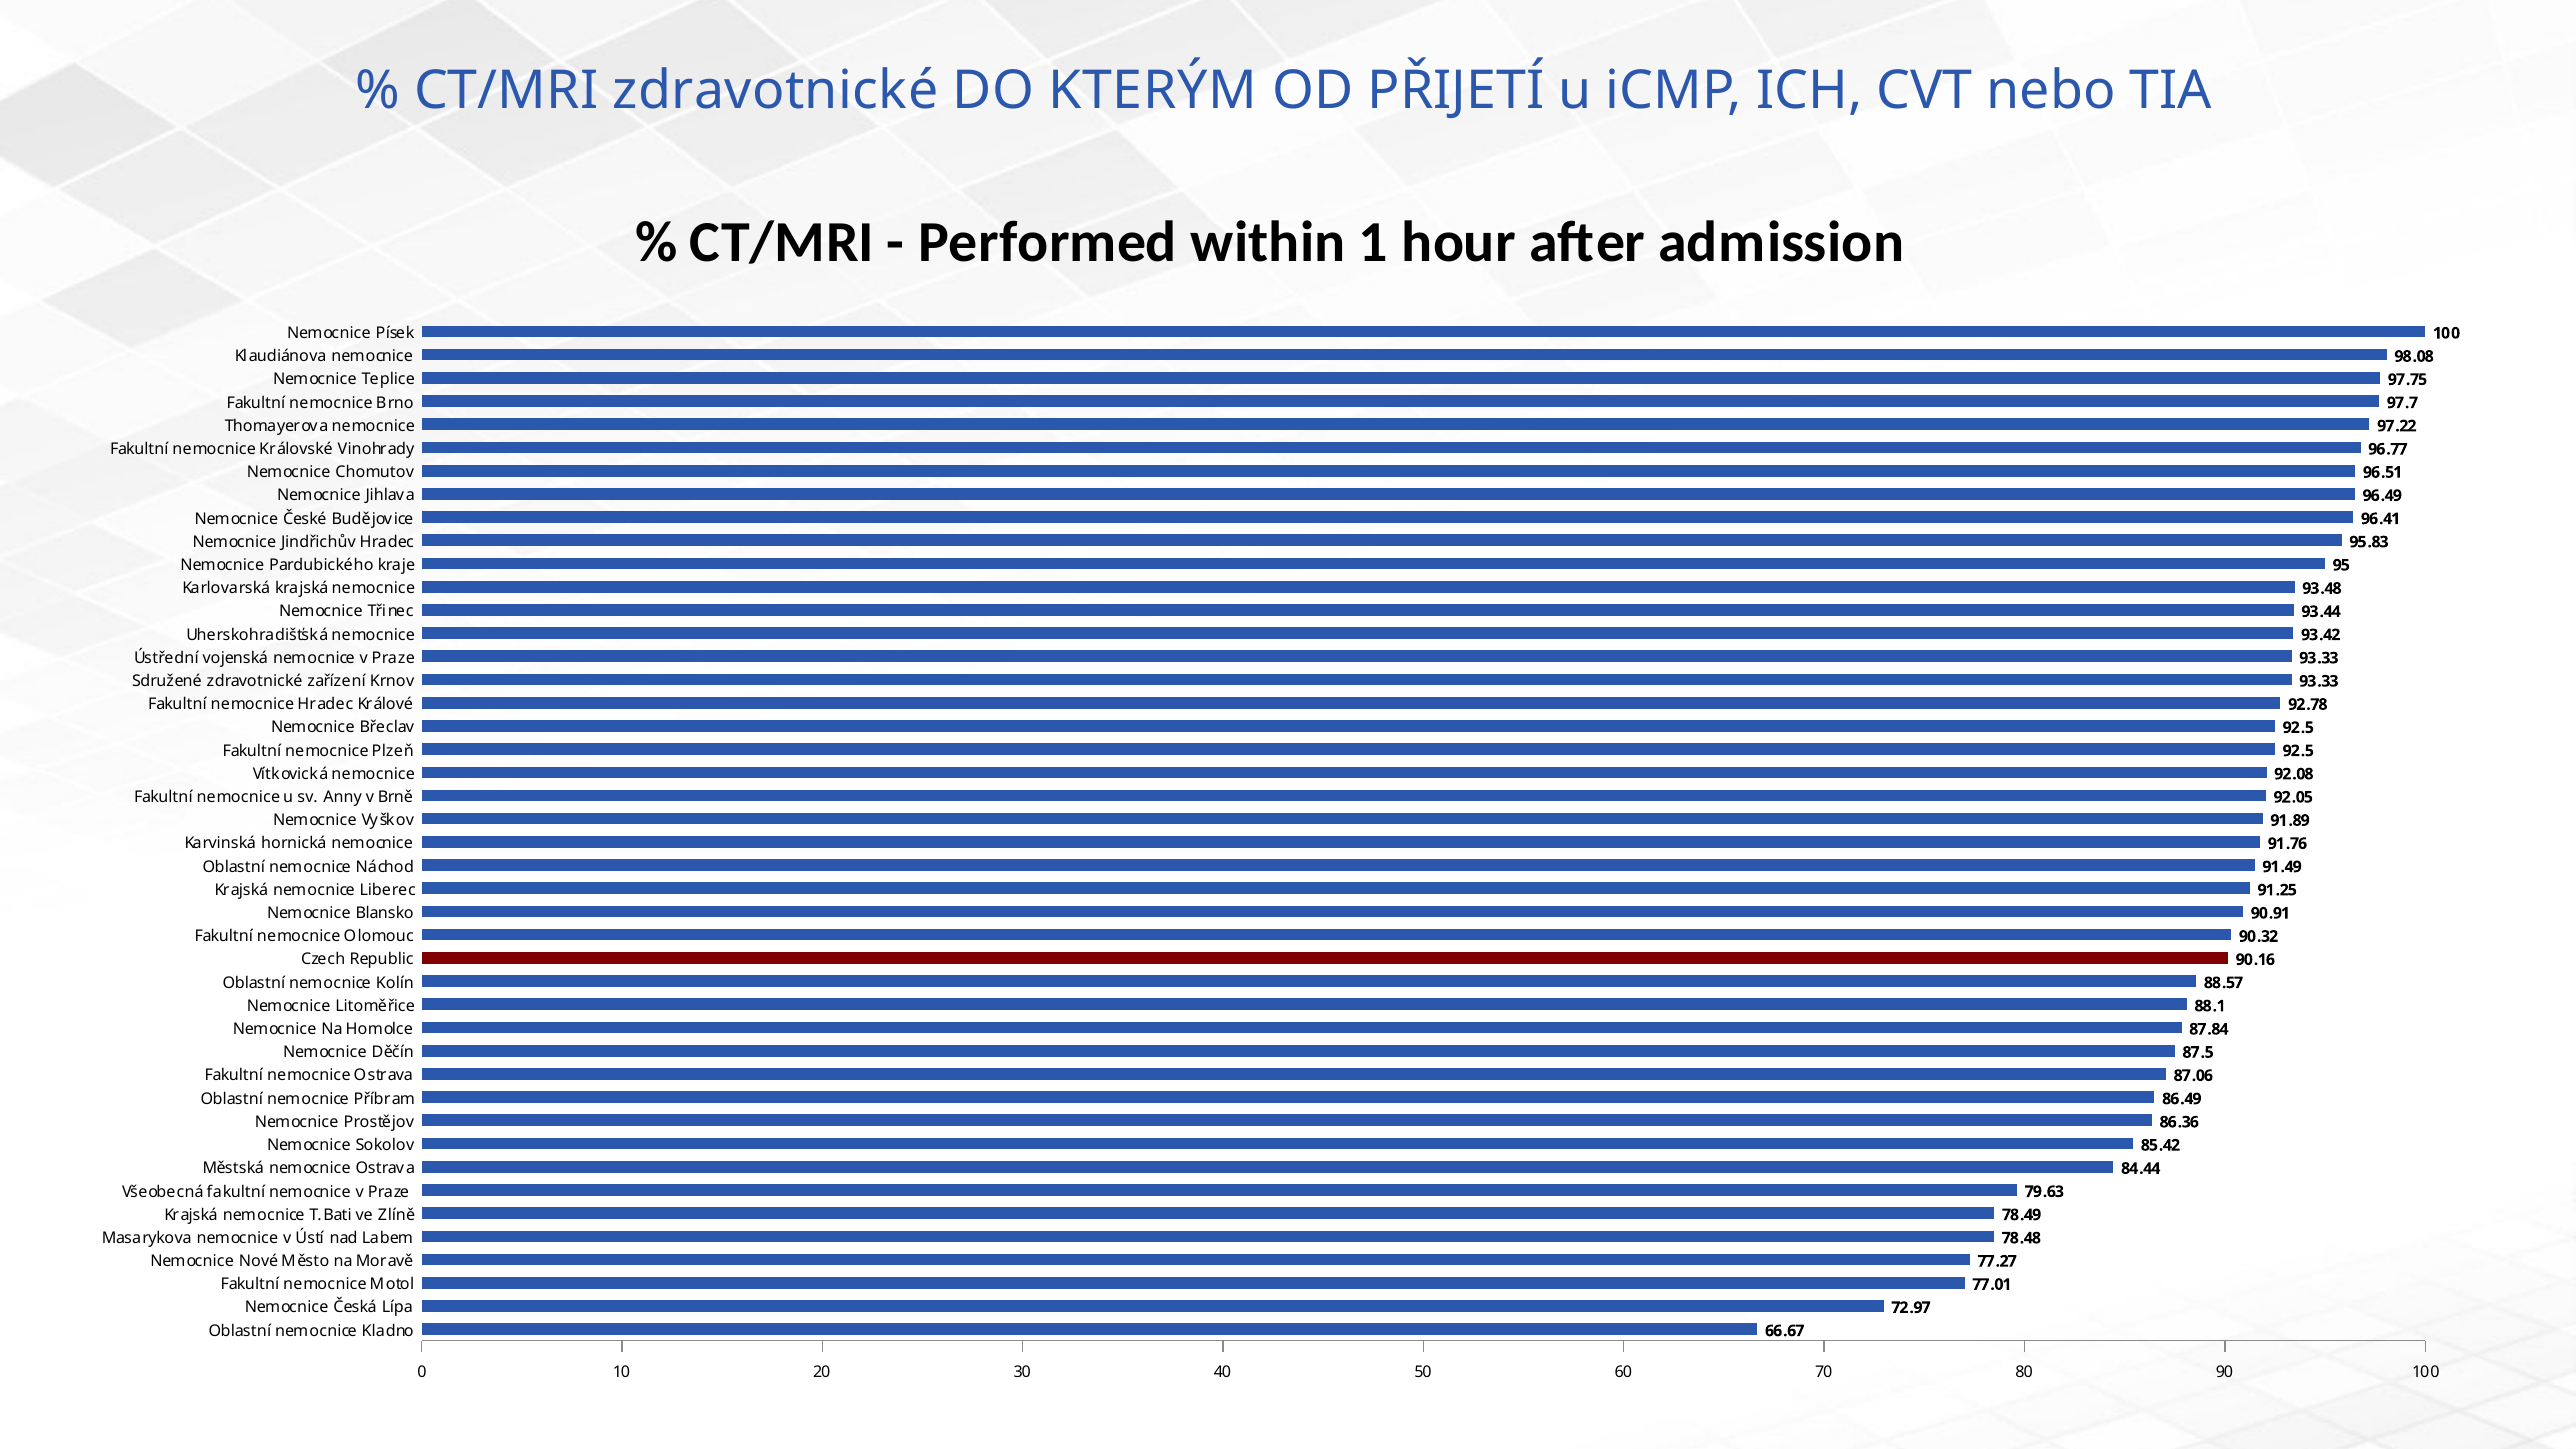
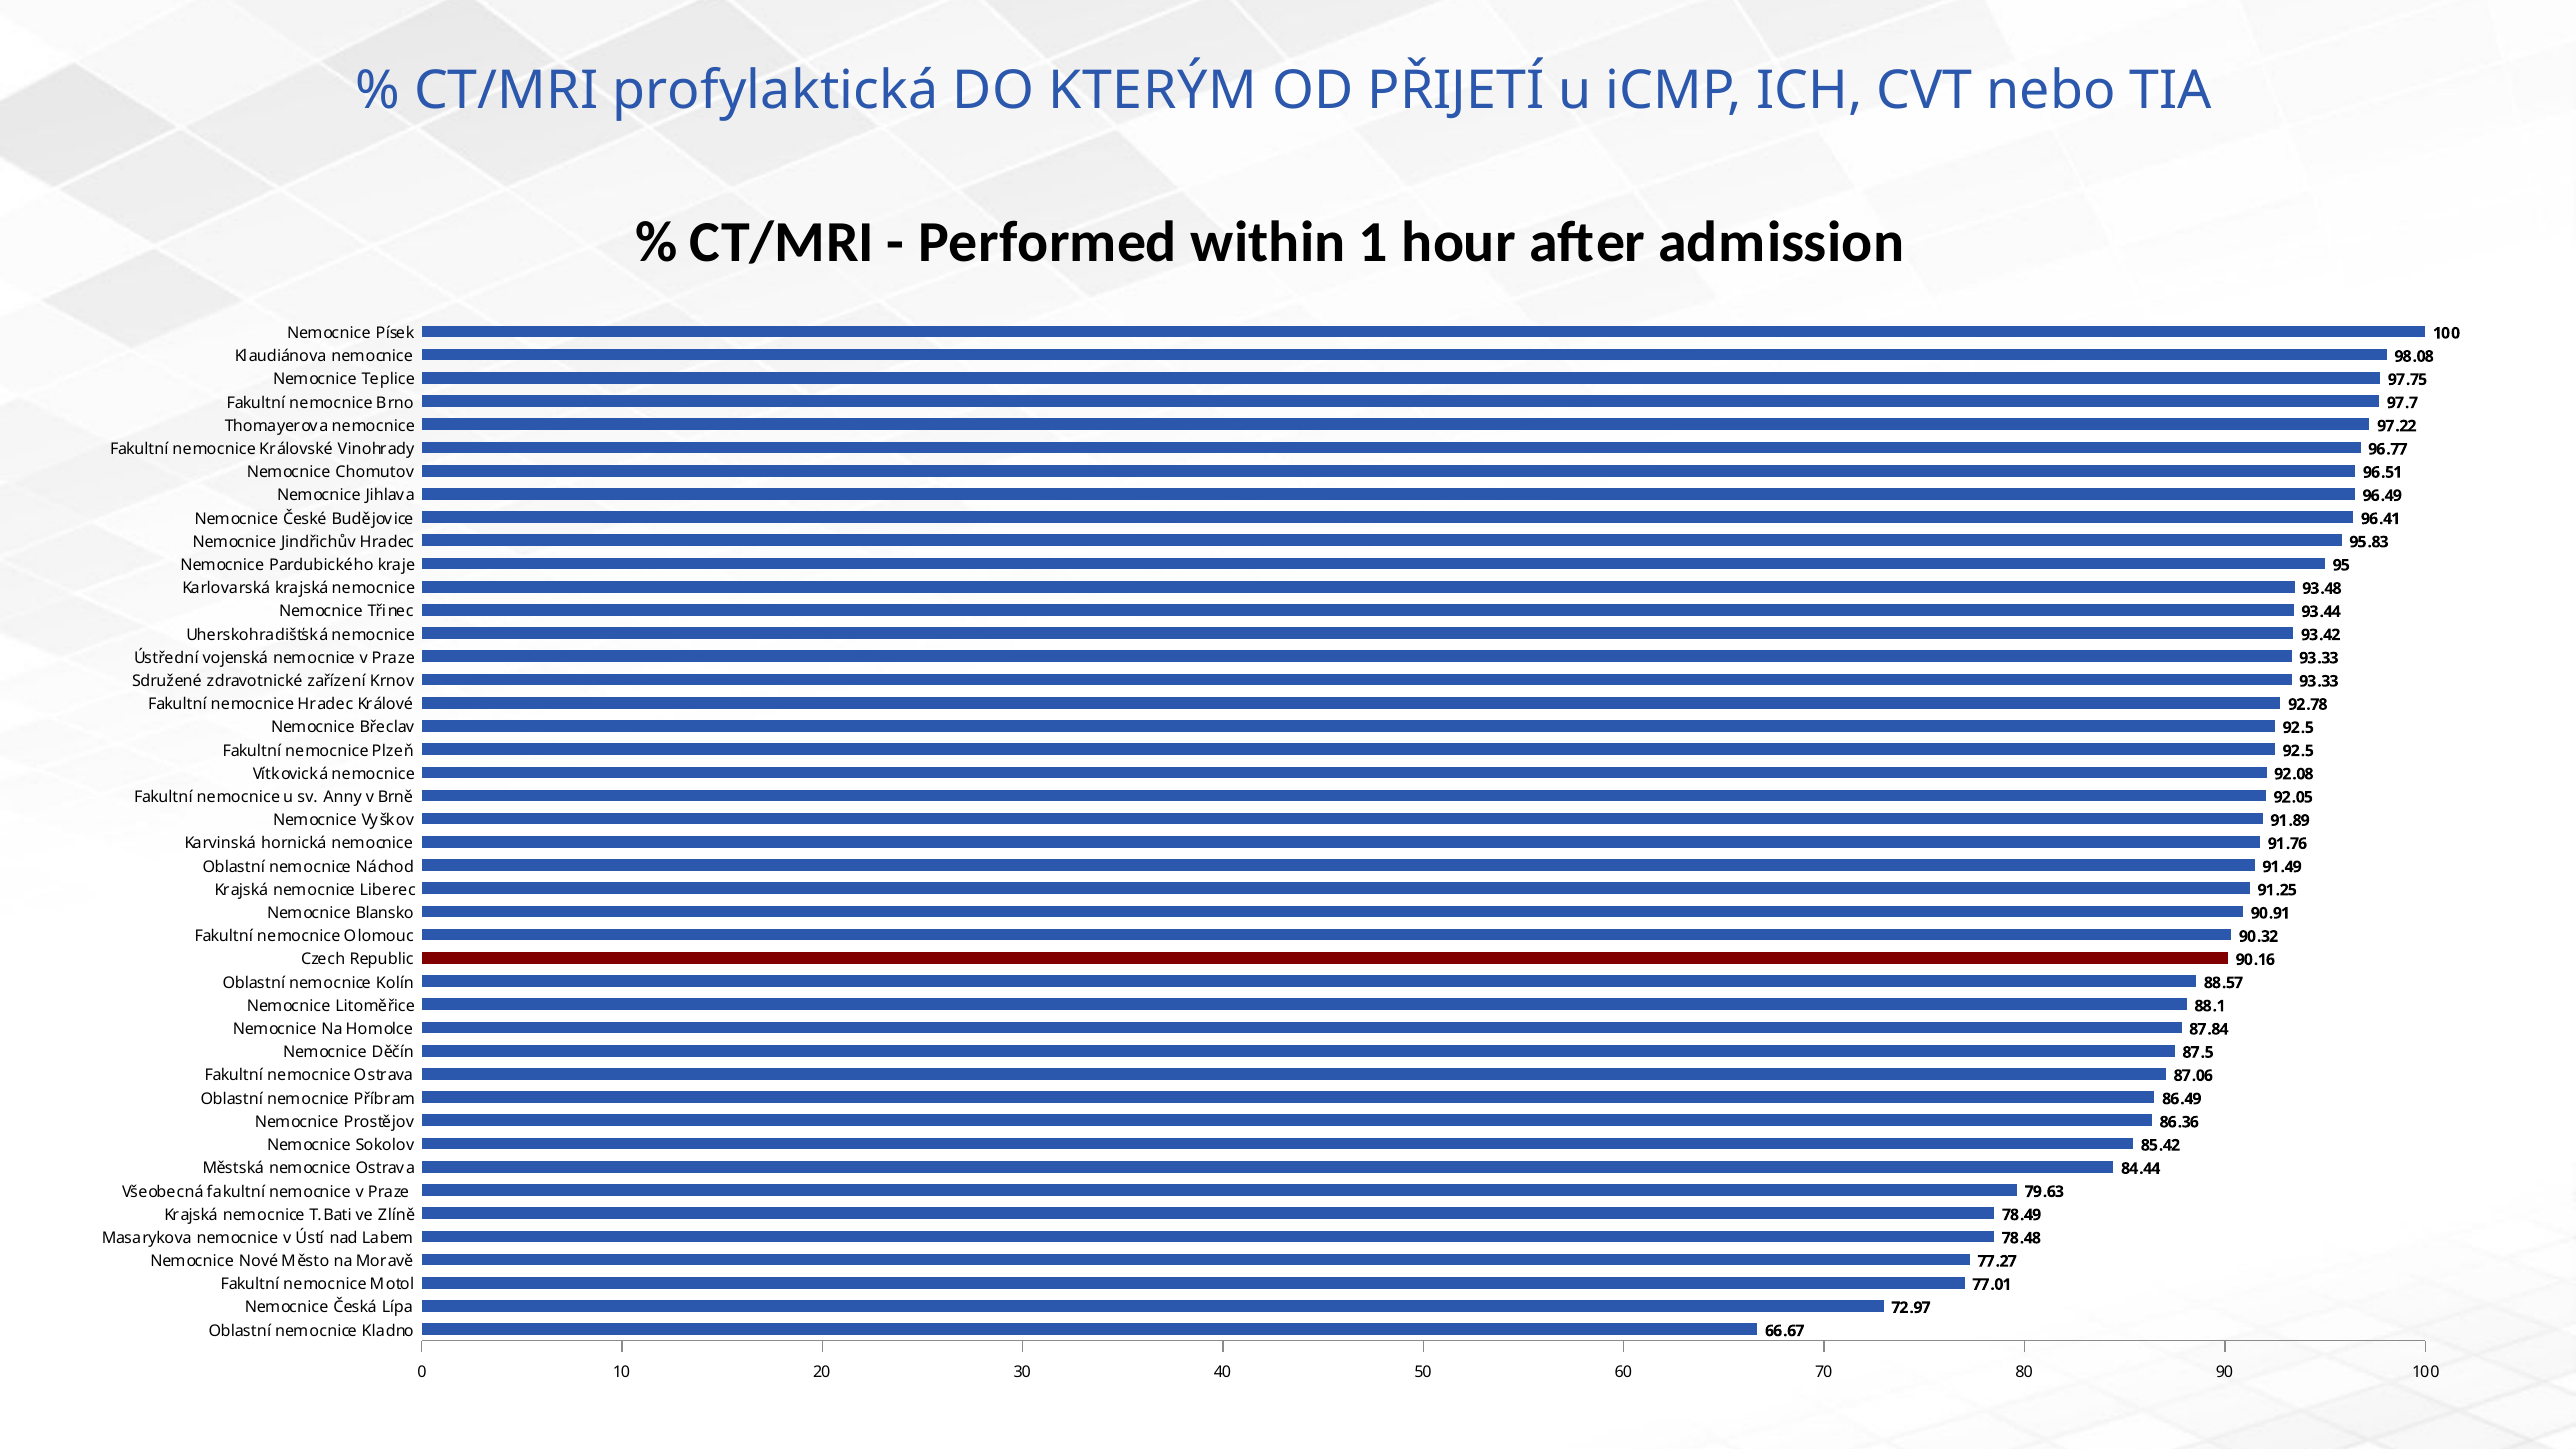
CT/MRI zdravotnické: zdravotnické -> profylaktická (775, 91)
